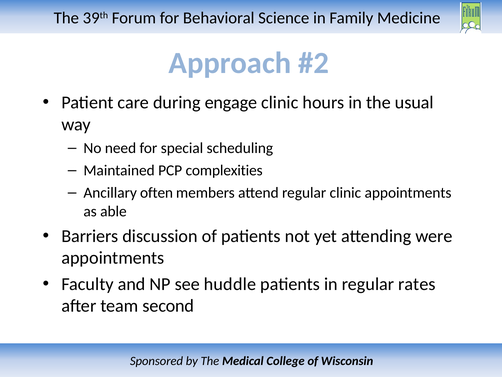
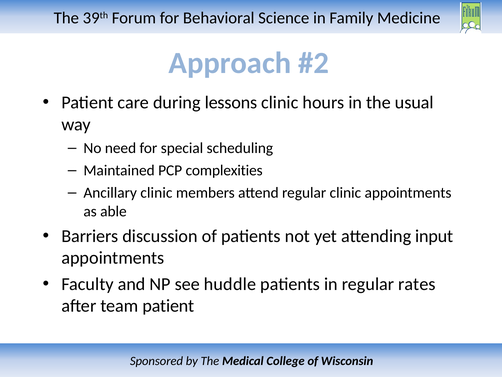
engage: engage -> lessons (231, 103)
Ancillary often: often -> clinic (156, 193)
were: were -> input (434, 236)
team second: second -> patient (168, 305)
